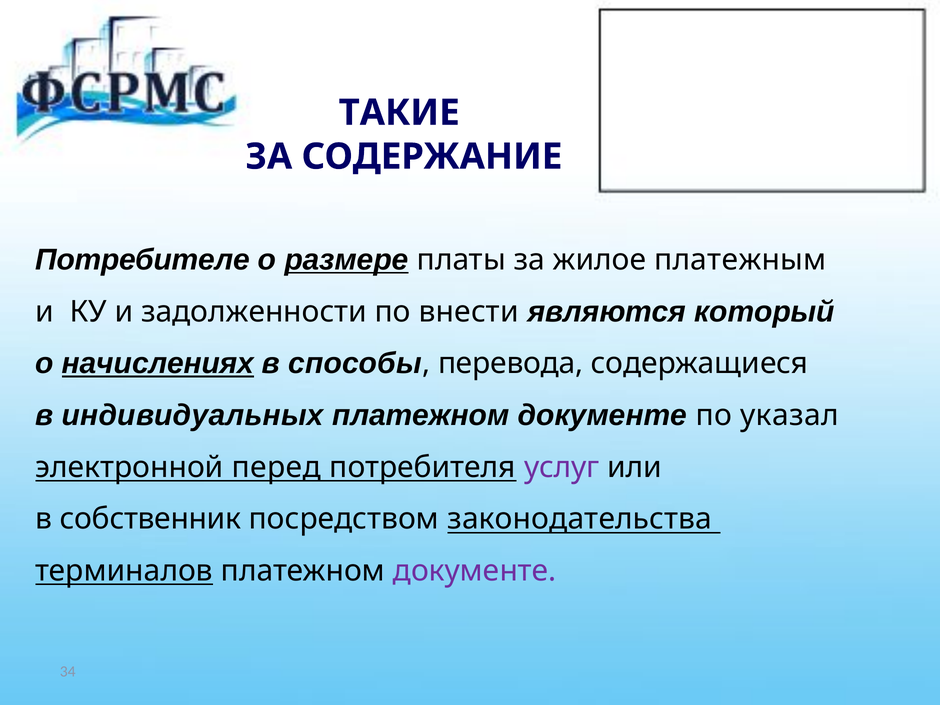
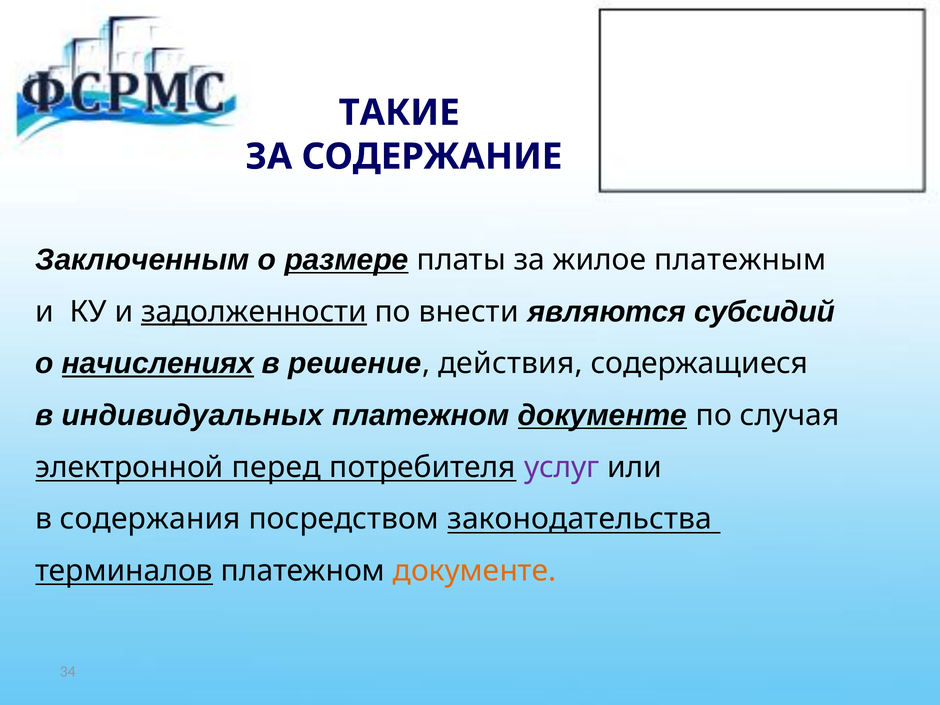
Потребителе: Потребителе -> Заключенным (142, 260)
задолженности underline: none -> present (254, 312)
который: который -> субсидий (765, 312)
способы: способы -> решение (355, 364)
перевода: перевода -> действия (510, 364)
документе underline: none -> present (603, 415)
указал: указал -> случая (790, 415)
собственник: собственник -> содержания (150, 519)
документе colour: purple -> orange (475, 571)
